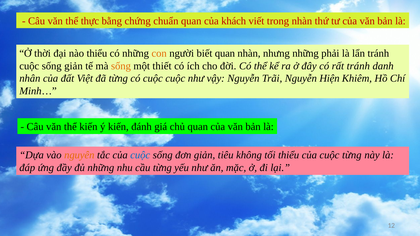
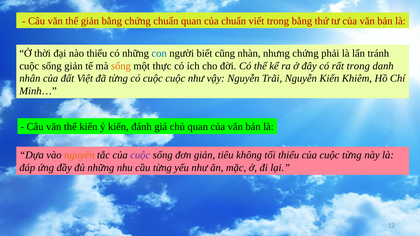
thể thực: thực -> giản (90, 21)
của khách: khách -> chuẩn (234, 21)
trong nhàn: nhàn -> bằng (302, 21)
con colour: orange -> blue (159, 53)
biết quan: quan -> cũng (225, 53)
nhưng những: những -> chứng (305, 53)
thiết: thiết -> thực (162, 66)
rất tránh: tránh -> trong (358, 66)
Nguyễn Hiện: Hiện -> Kiến (329, 79)
cuộc colour: blue -> purple (140, 155)
